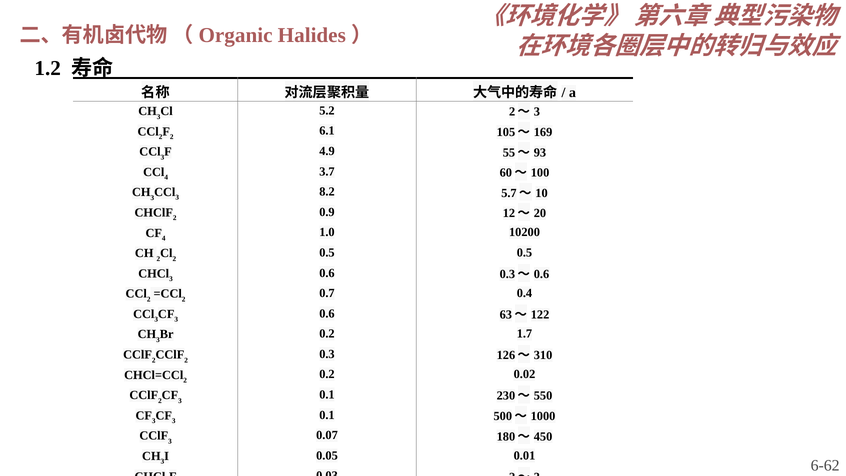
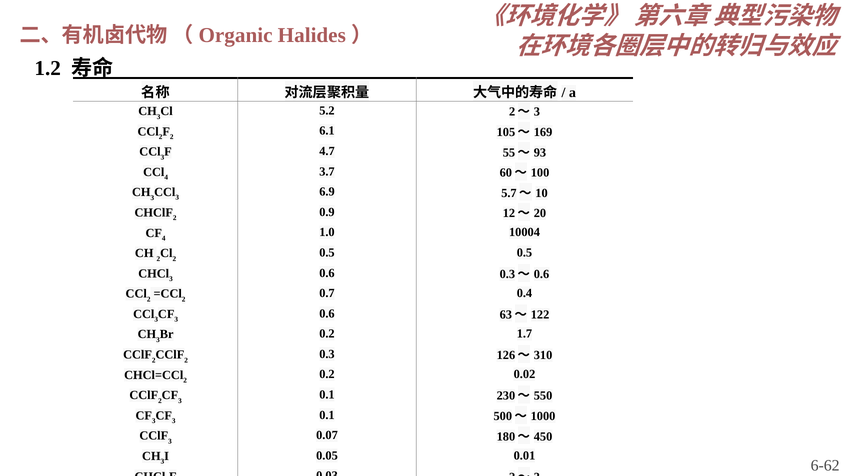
4.9: 4.9 -> 4.7 (327, 151)
8.2: 8.2 -> 6.9 (327, 192)
10200: 10200 -> 10004 (525, 232)
